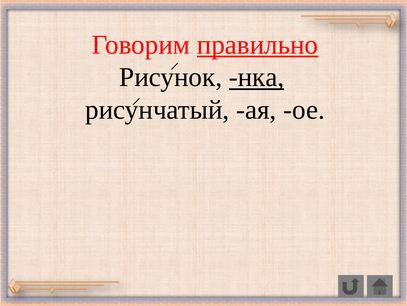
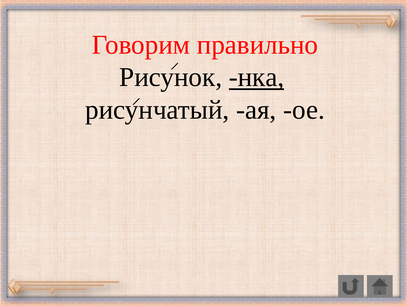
правильно underline: present -> none (258, 45)
